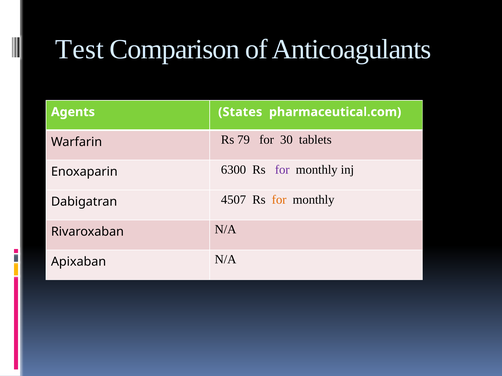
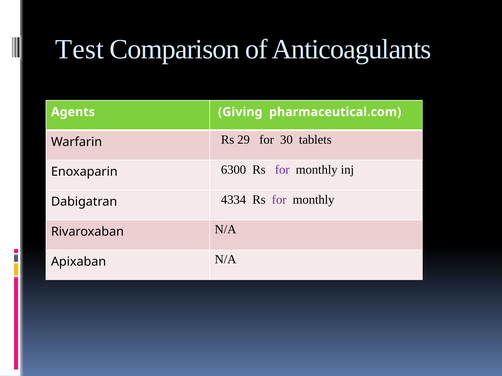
States: States -> Giving (240, 112)
79: 79 -> 29 (244, 140)
4507: 4507 -> 4334 (234, 200)
for colour: orange -> purple (279, 200)
